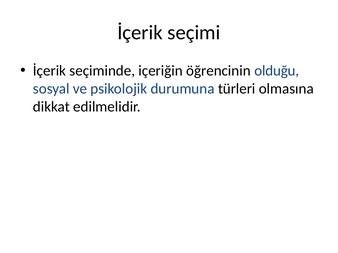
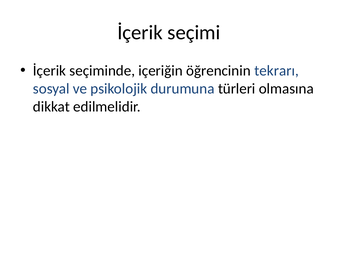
olduğu: olduğu -> tekrarı (277, 71)
